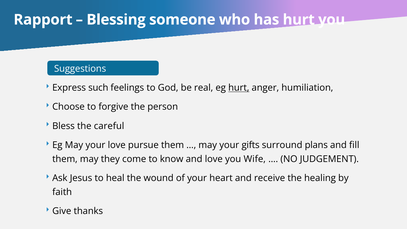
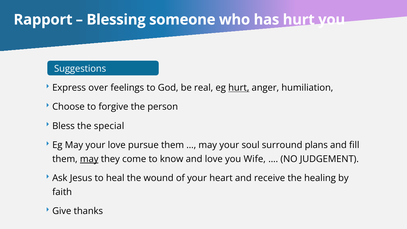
such: such -> over (98, 88)
careful: careful -> special (109, 126)
gifts: gifts -> soul (251, 145)
may underline: none -> present (89, 159)
